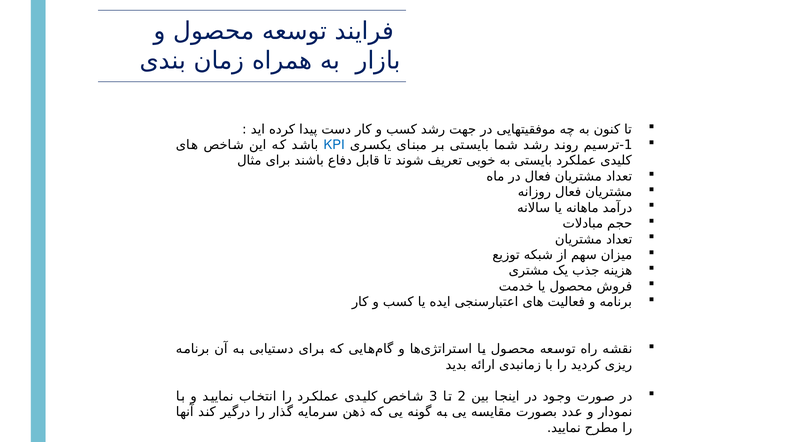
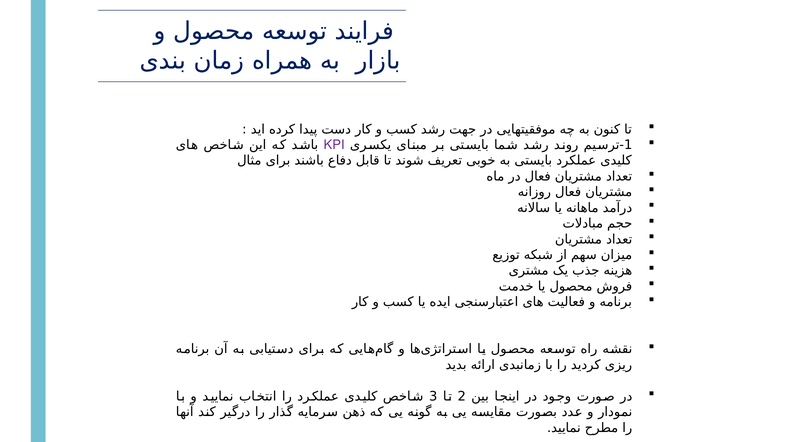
KPI colour: blue -> purple (334, 145)
